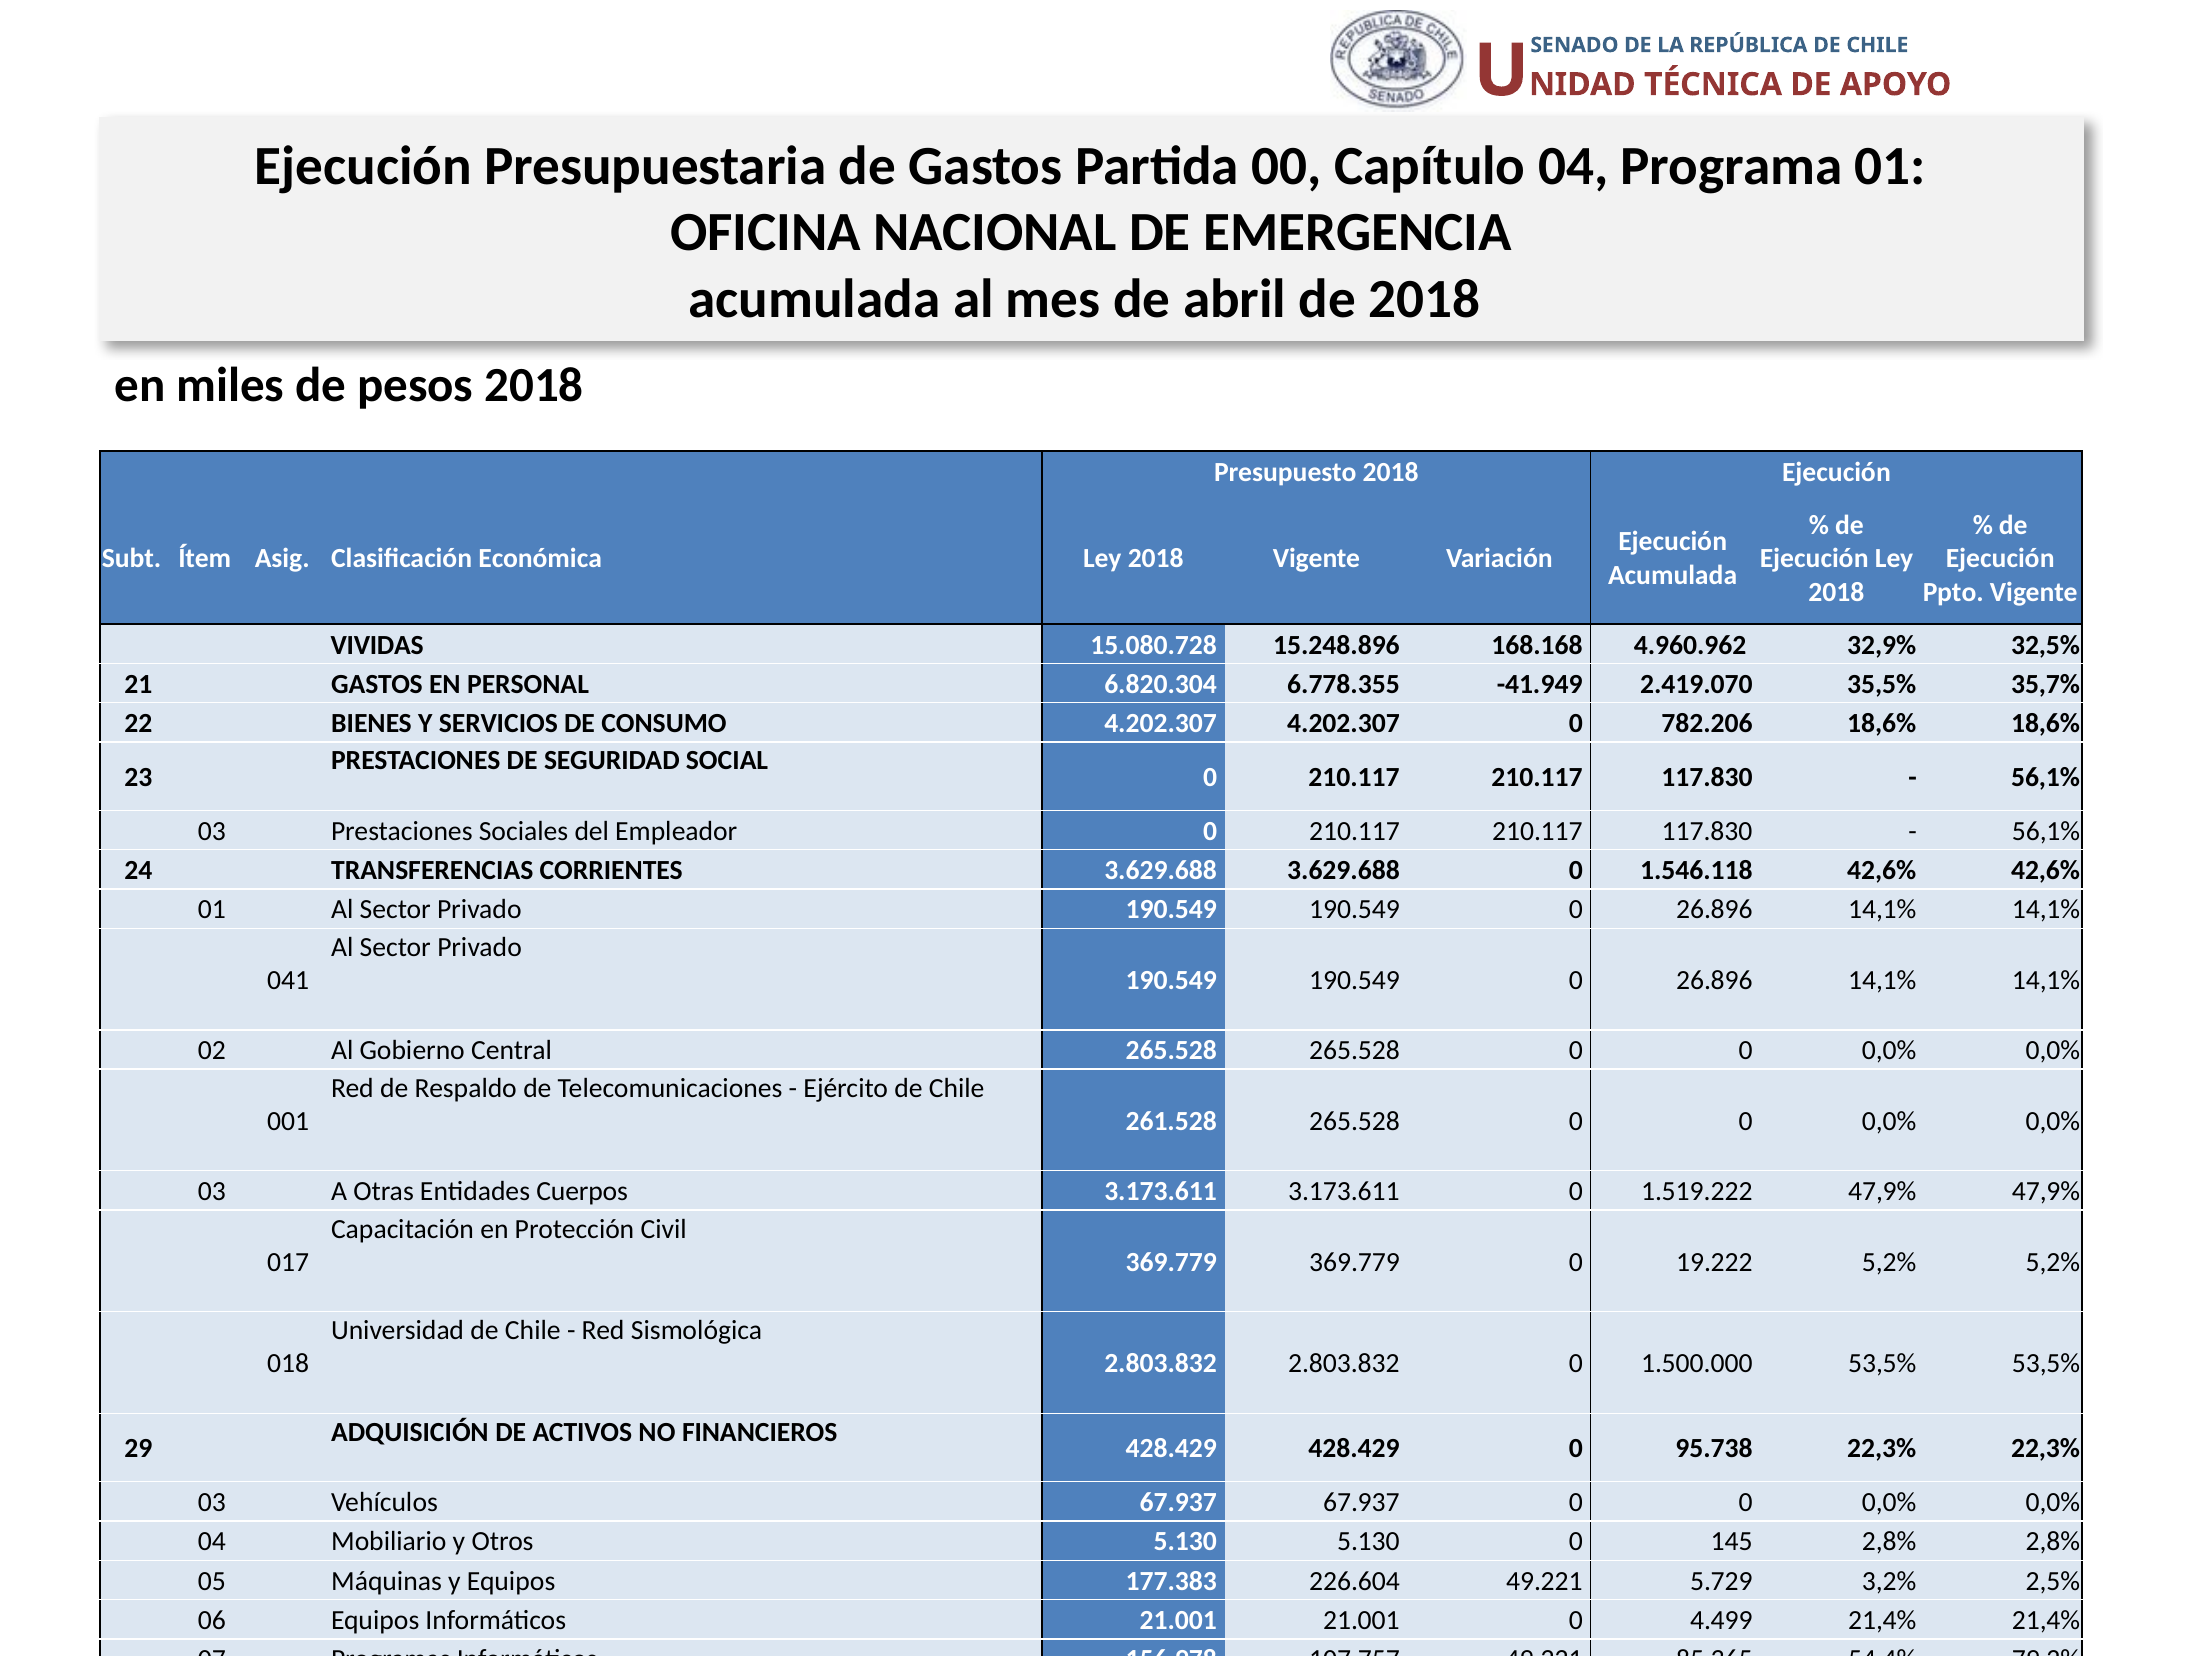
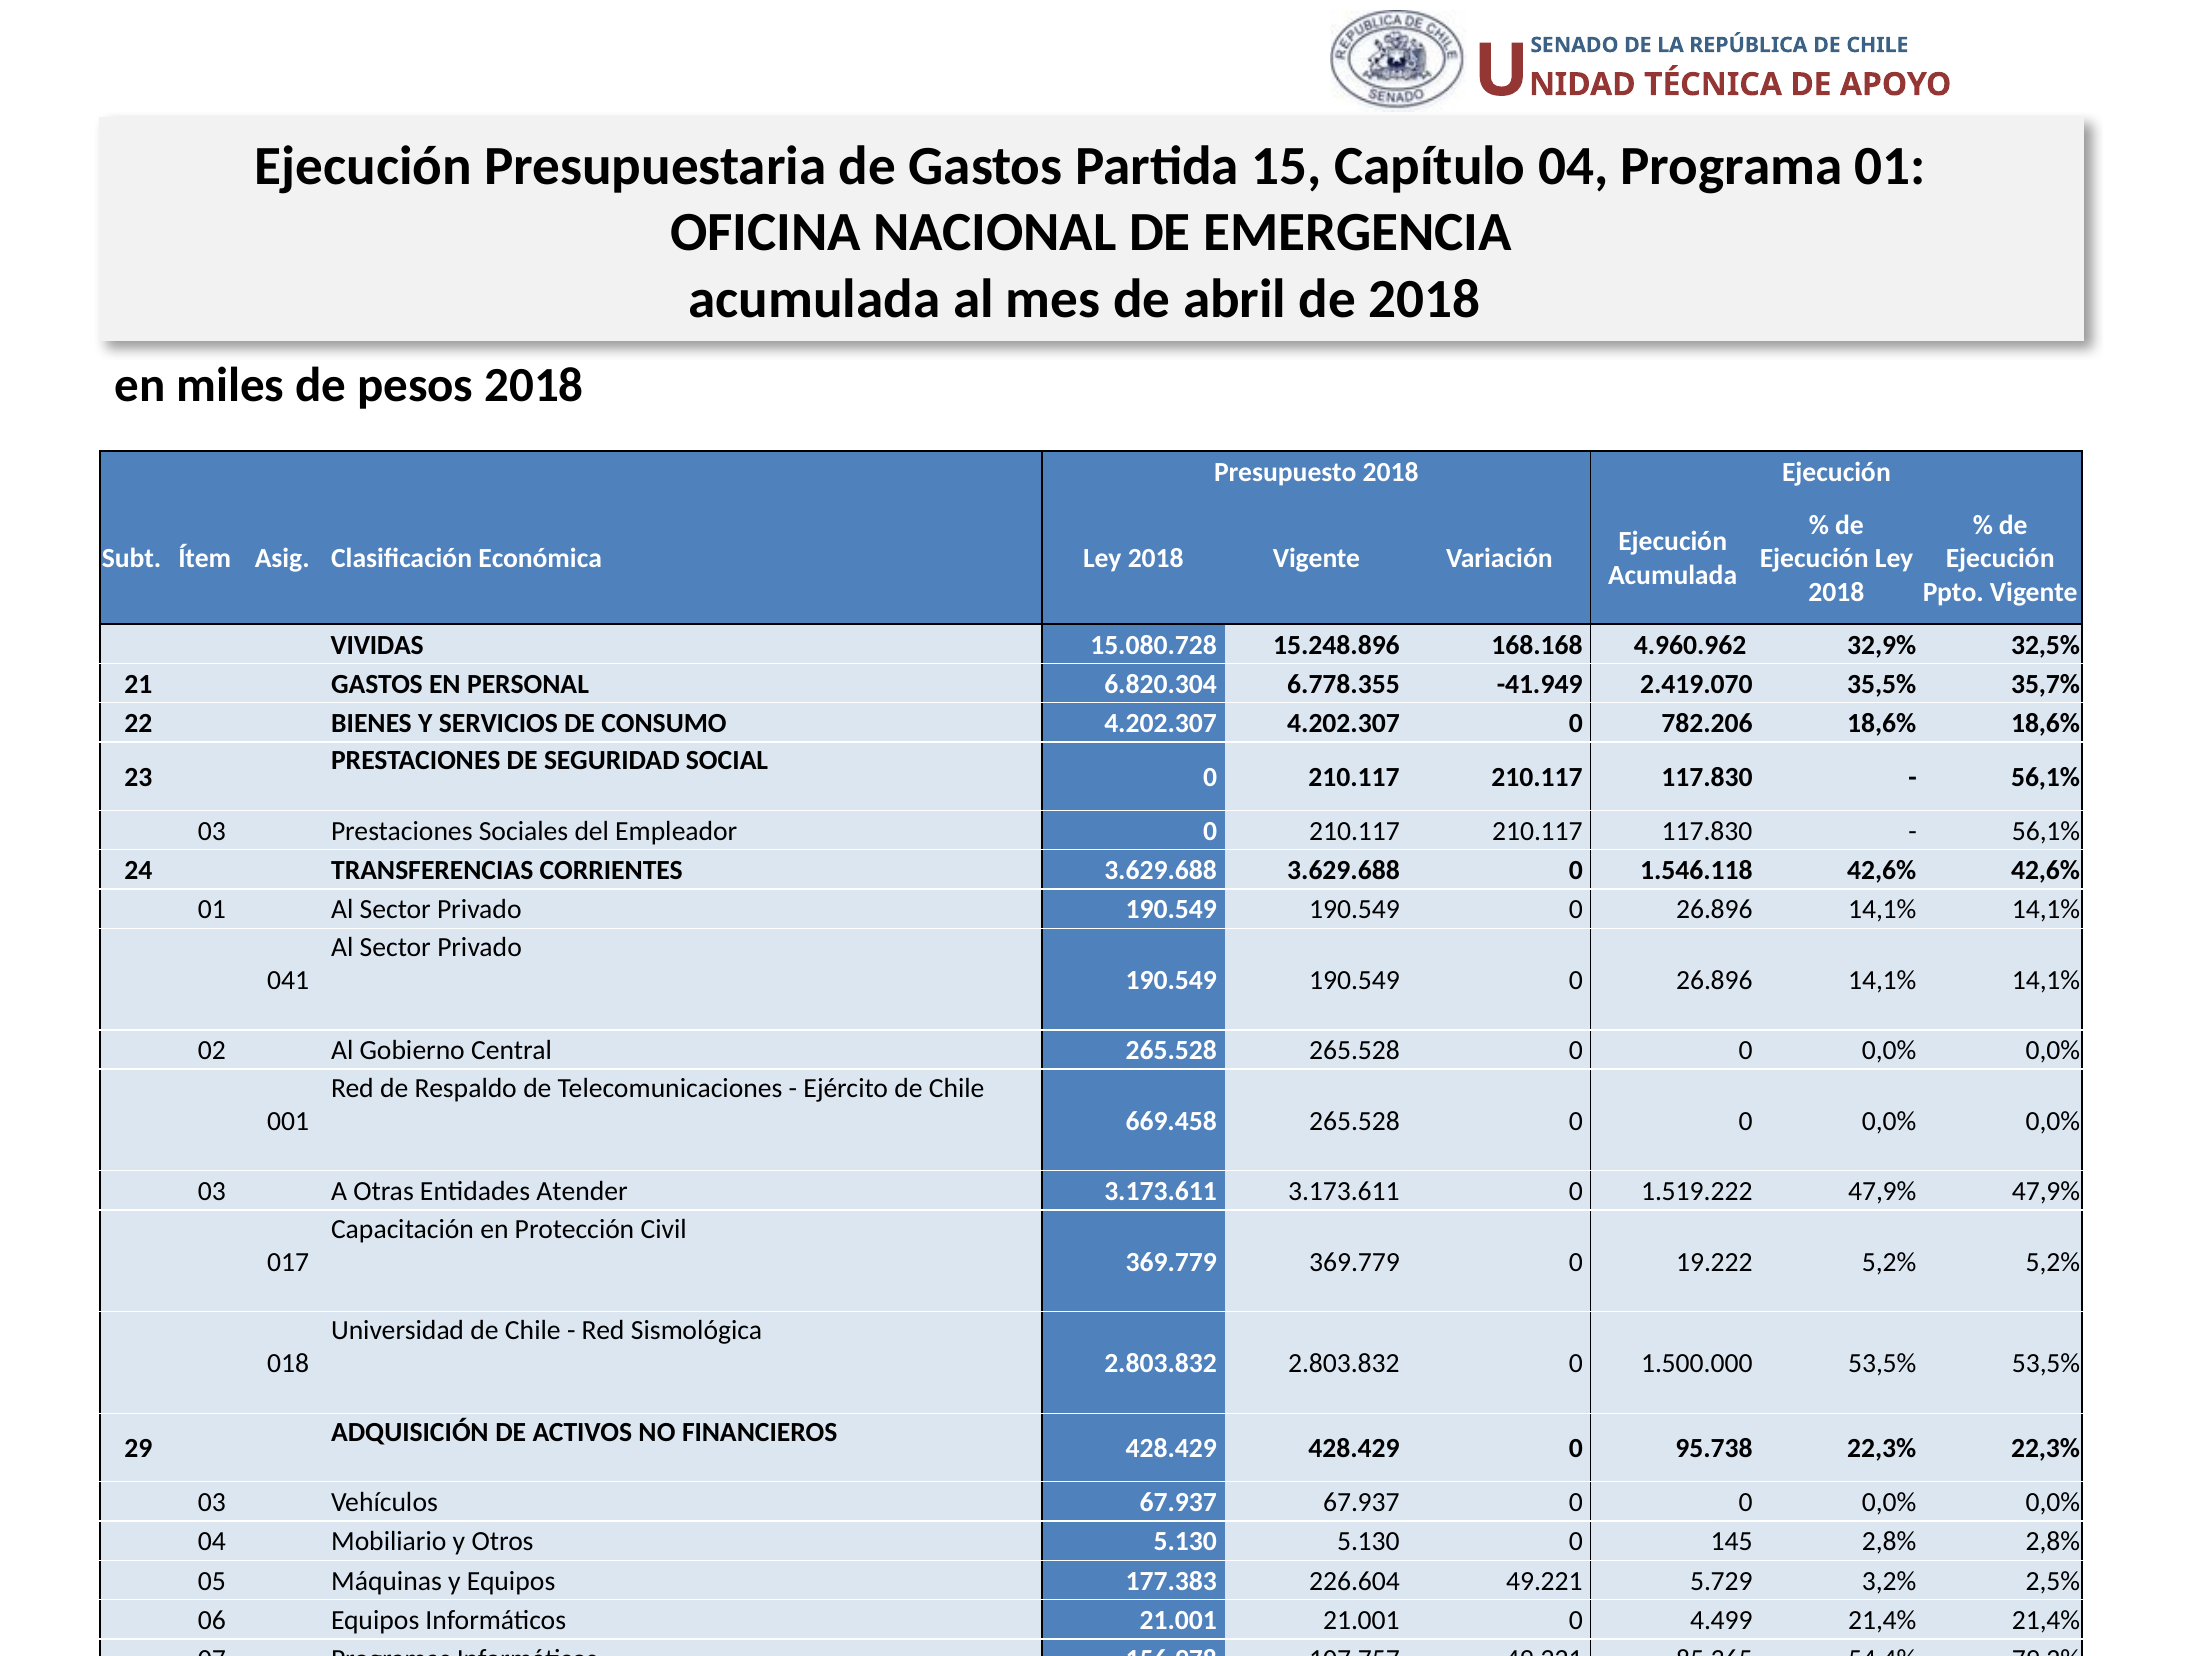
00: 00 -> 15 (1287, 166)
261.528: 261.528 -> 669.458 (1171, 1121)
Cuerpos: Cuerpos -> Atender (582, 1192)
